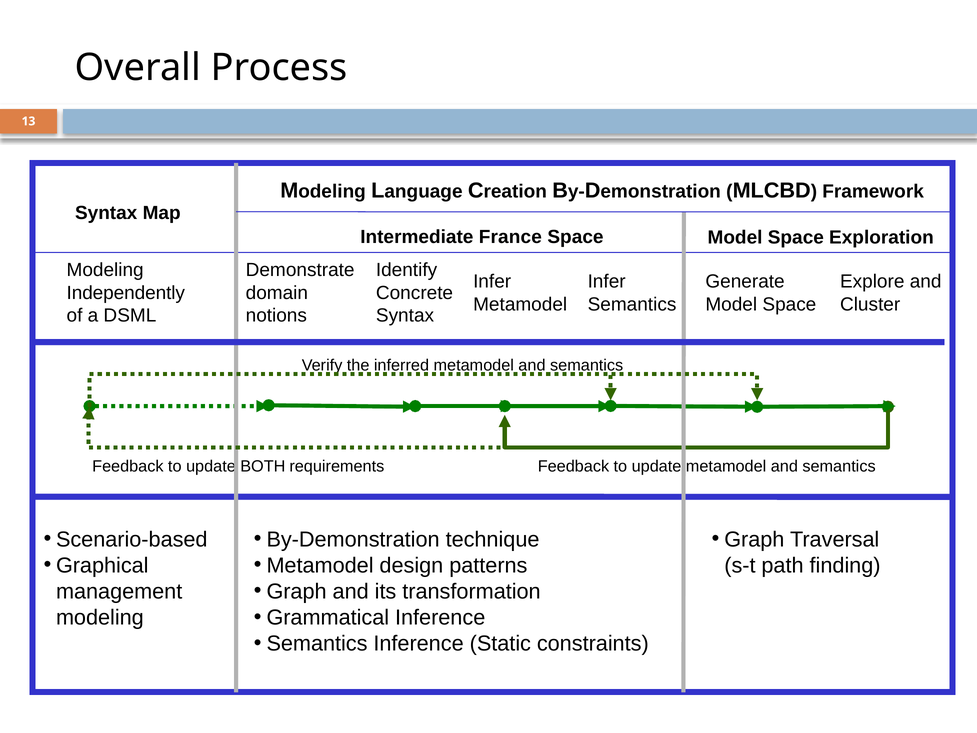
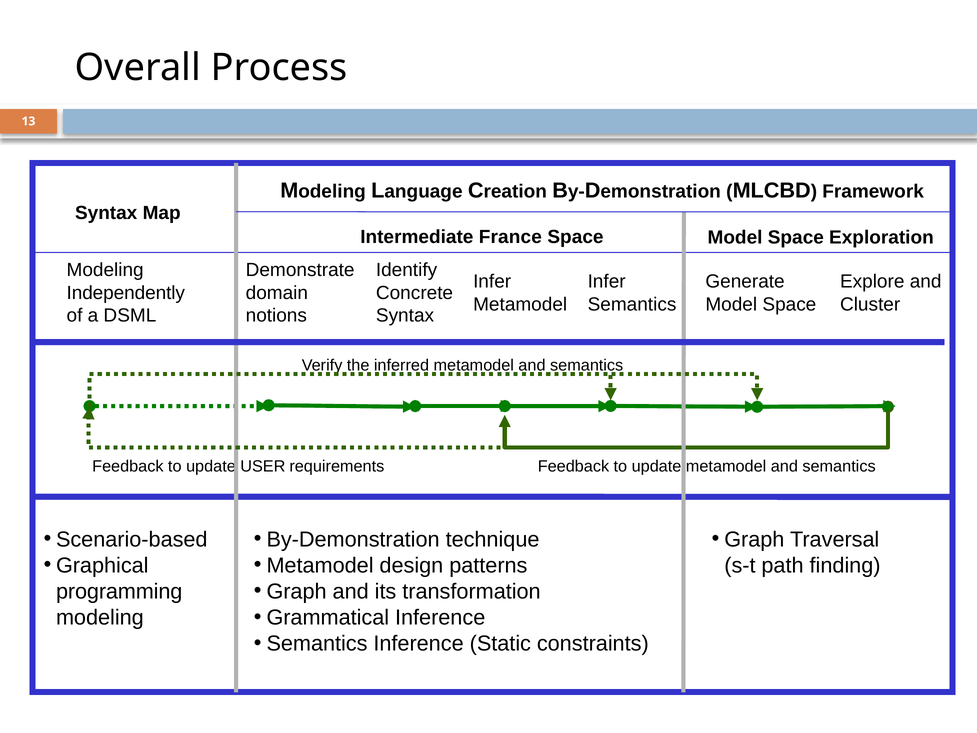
BOTH: BOTH -> USER (263, 466)
management: management -> programming (119, 591)
